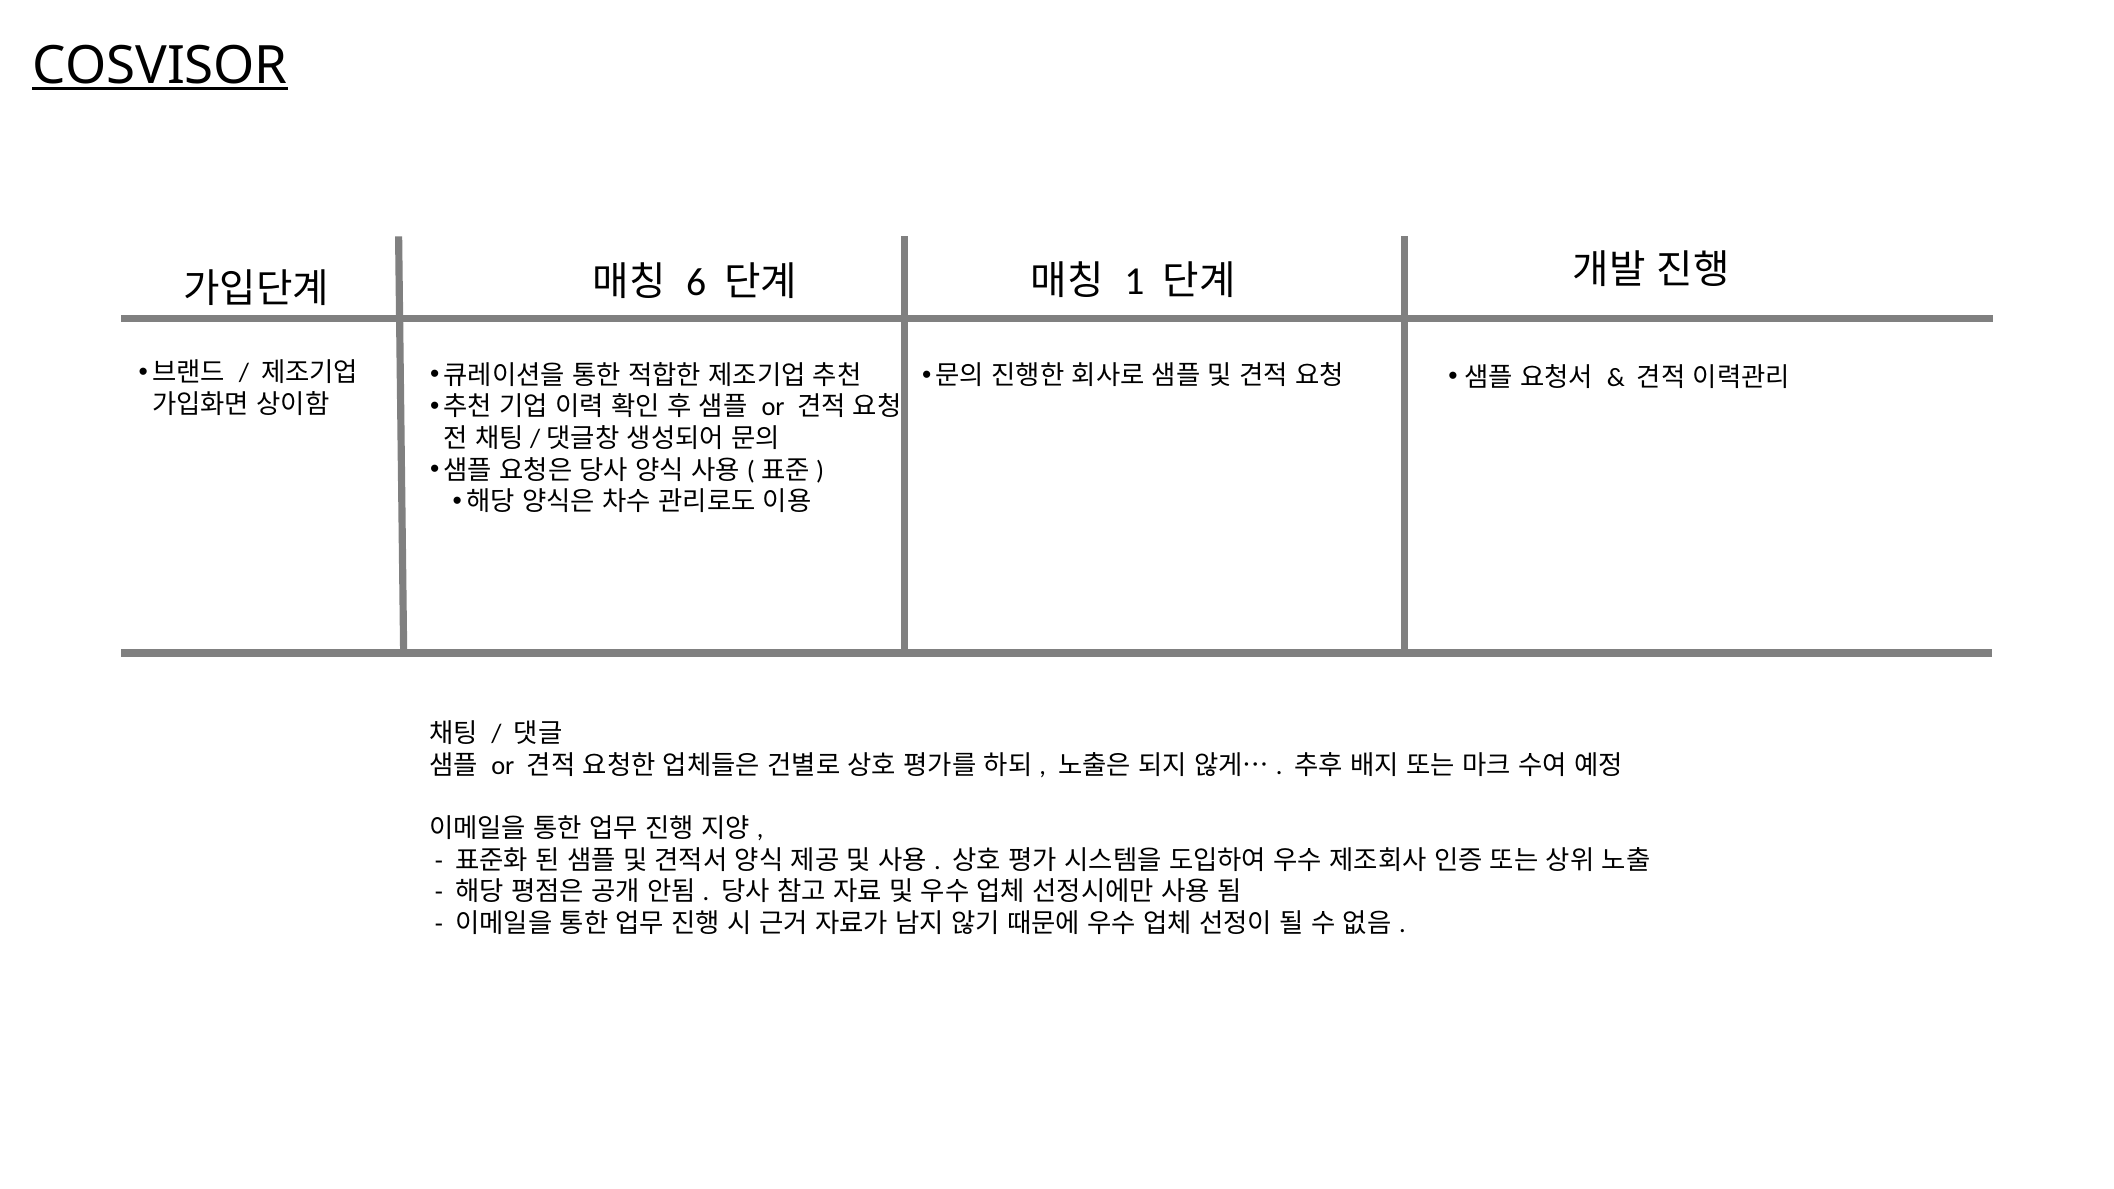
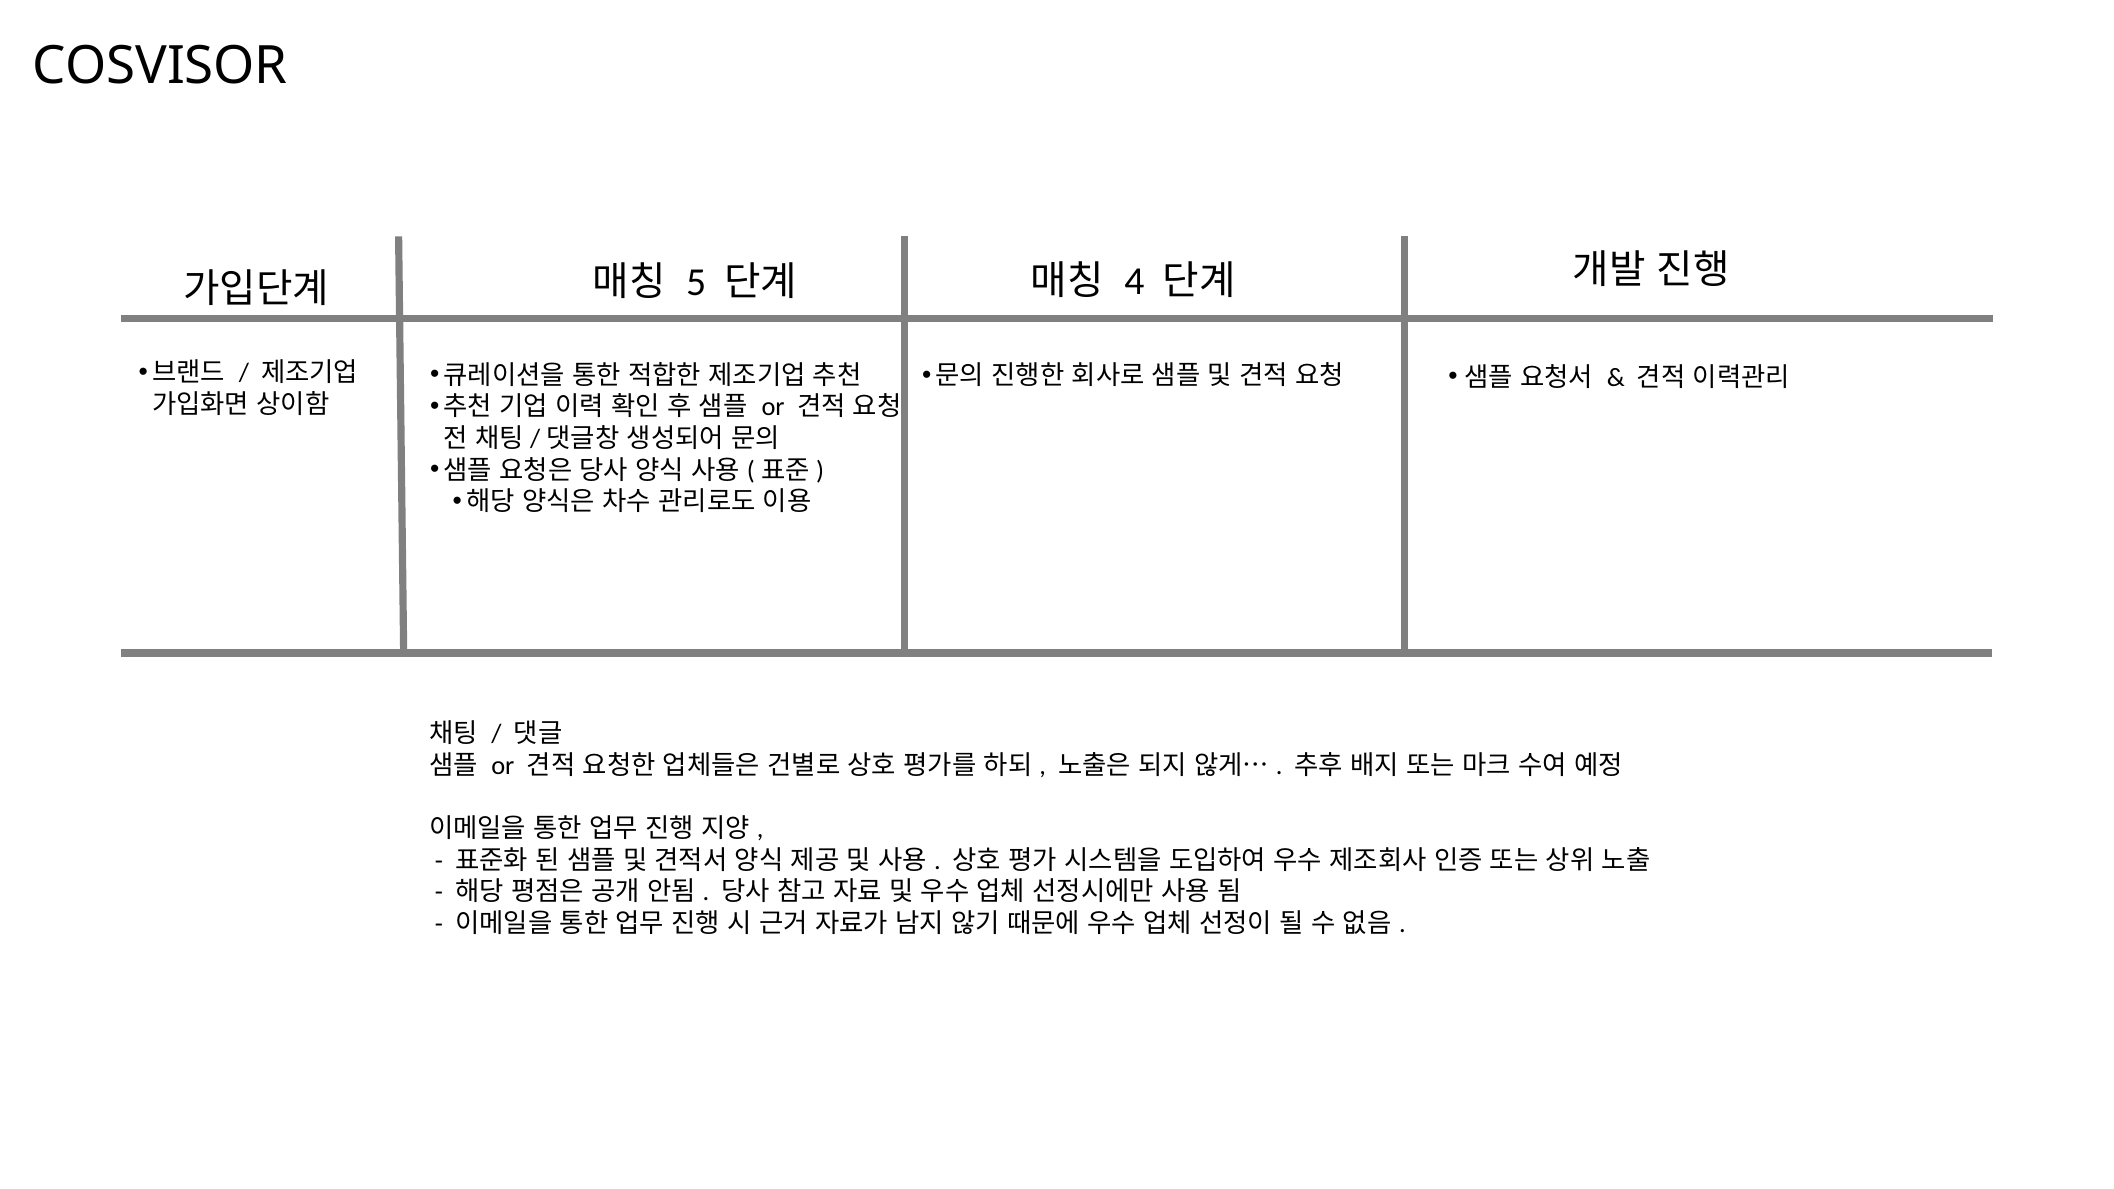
COSVISOR underline: present -> none (160, 66)
6: 6 -> 5 (696, 282)
1: 1 -> 4 (1134, 281)
